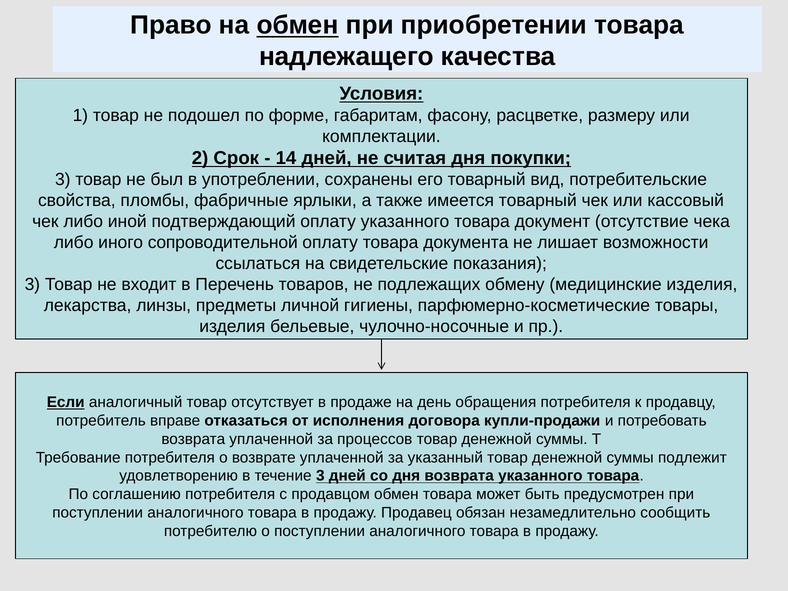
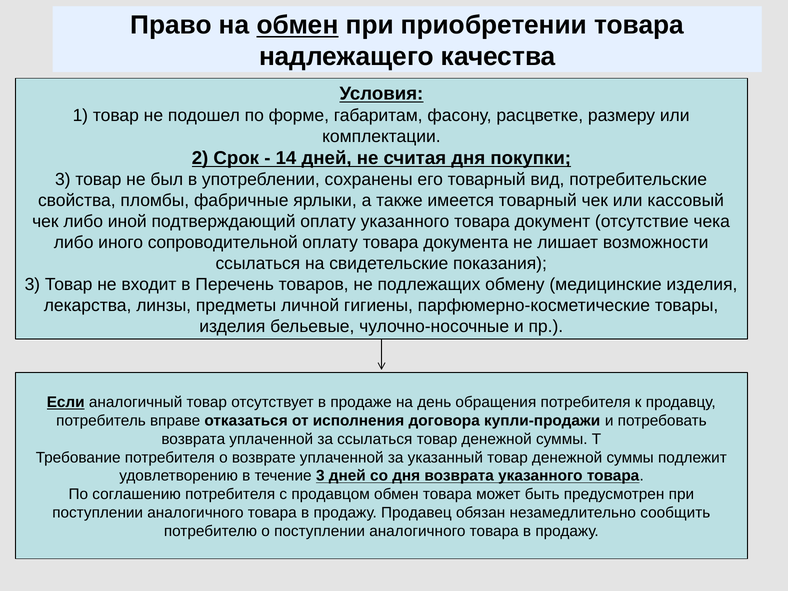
за процессов: процессов -> ссылаться (375, 439)
